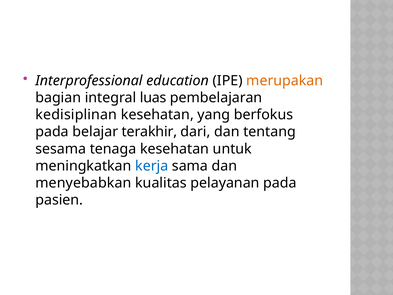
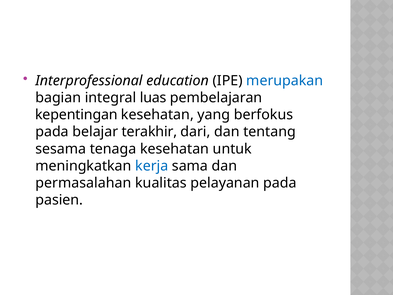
merupakan colour: orange -> blue (285, 81)
kedisiplinan: kedisiplinan -> kepentingan (76, 115)
menyebabkan: menyebabkan -> permasalahan (83, 183)
